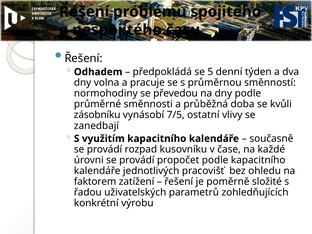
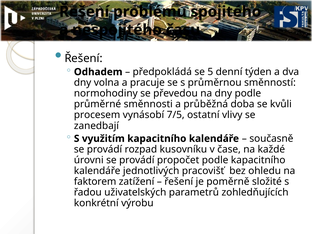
zásobníku: zásobníku -> procesem (97, 115)
